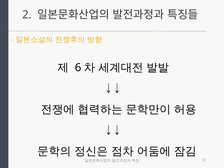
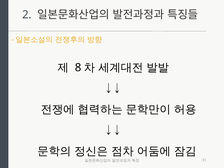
6: 6 -> 8 (78, 68)
